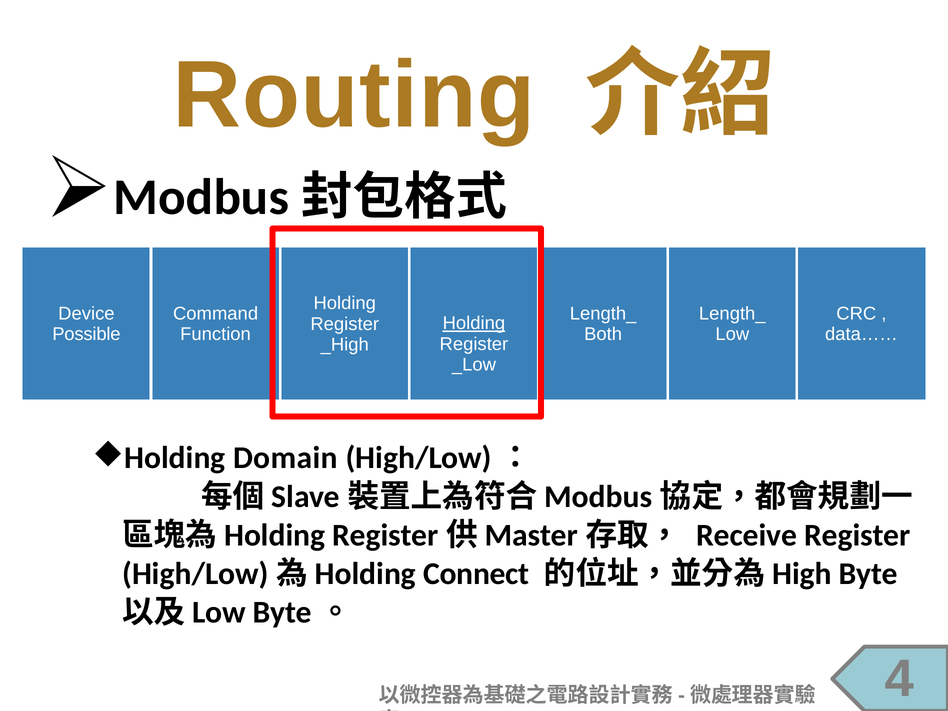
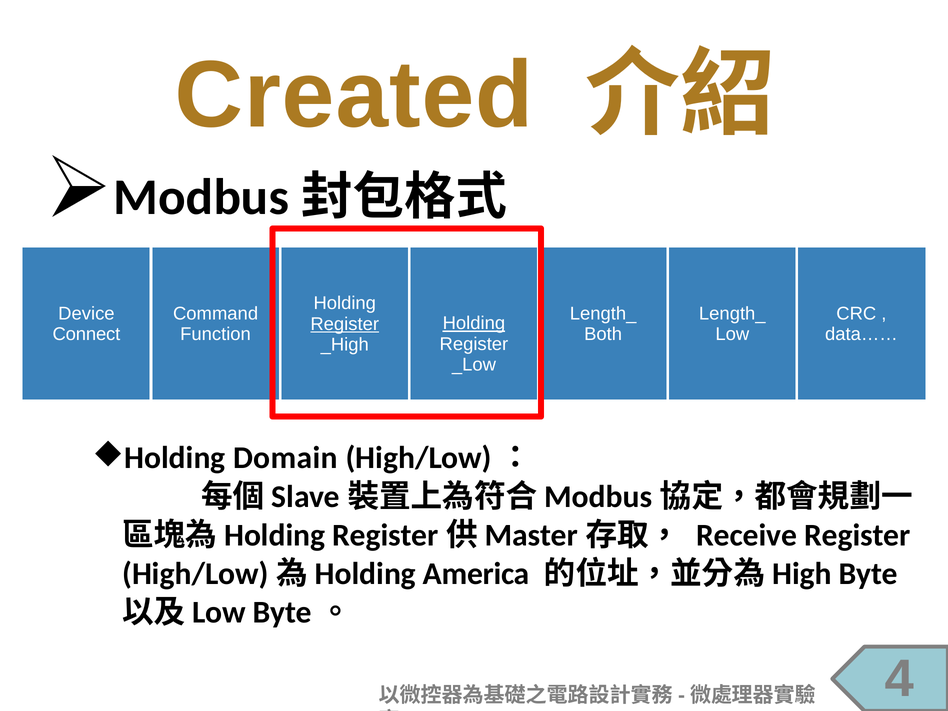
Routing: Routing -> Created (354, 95)
Register underline: none -> present (345, 324)
Possible: Possible -> Connect (86, 334)
Connect: Connect -> America (476, 574)
